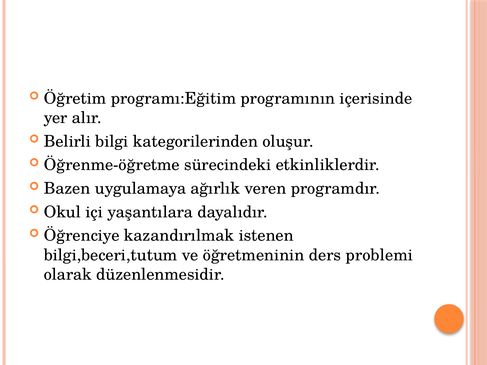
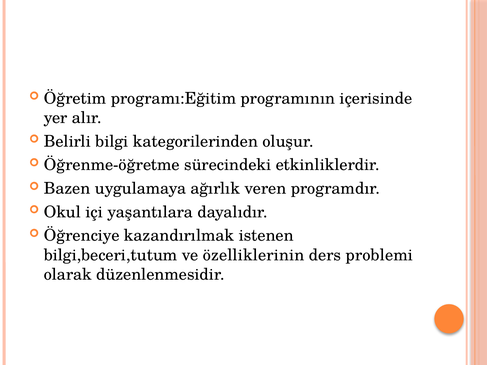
öğretmeninin: öğretmeninin -> özelliklerinin (254, 255)
